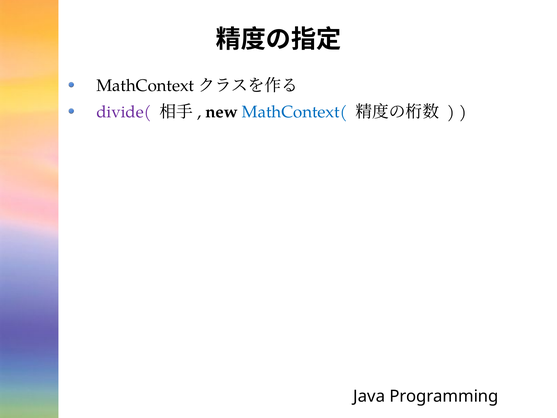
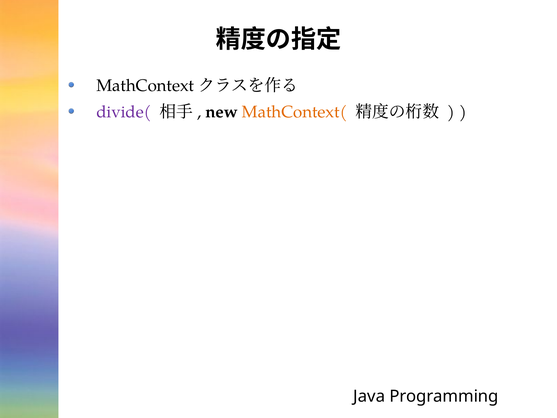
MathContext( colour: blue -> orange (295, 112)
